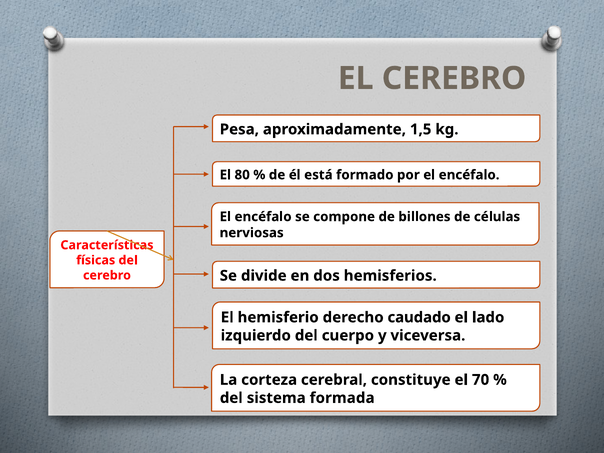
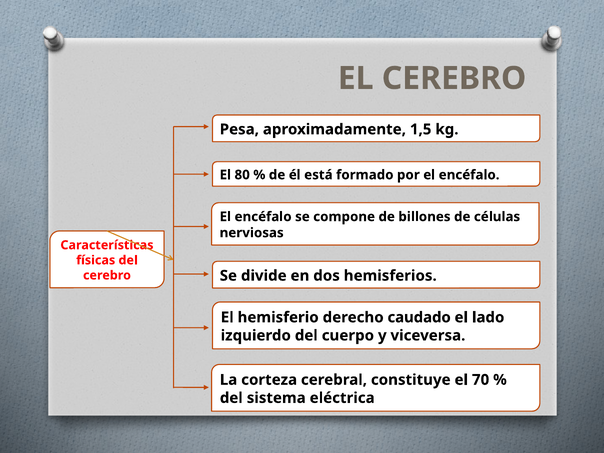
formada: formada -> eléctrica (342, 398)
